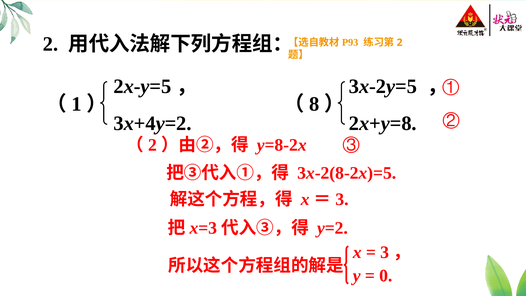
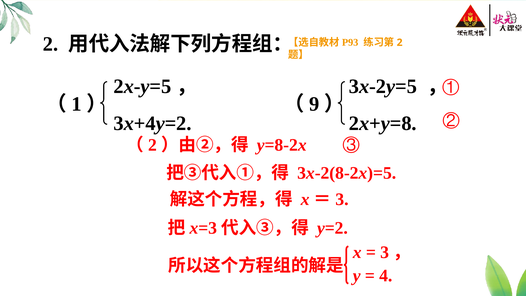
8: 8 -> 9 (314, 104)
0: 0 -> 4 (386, 276)
